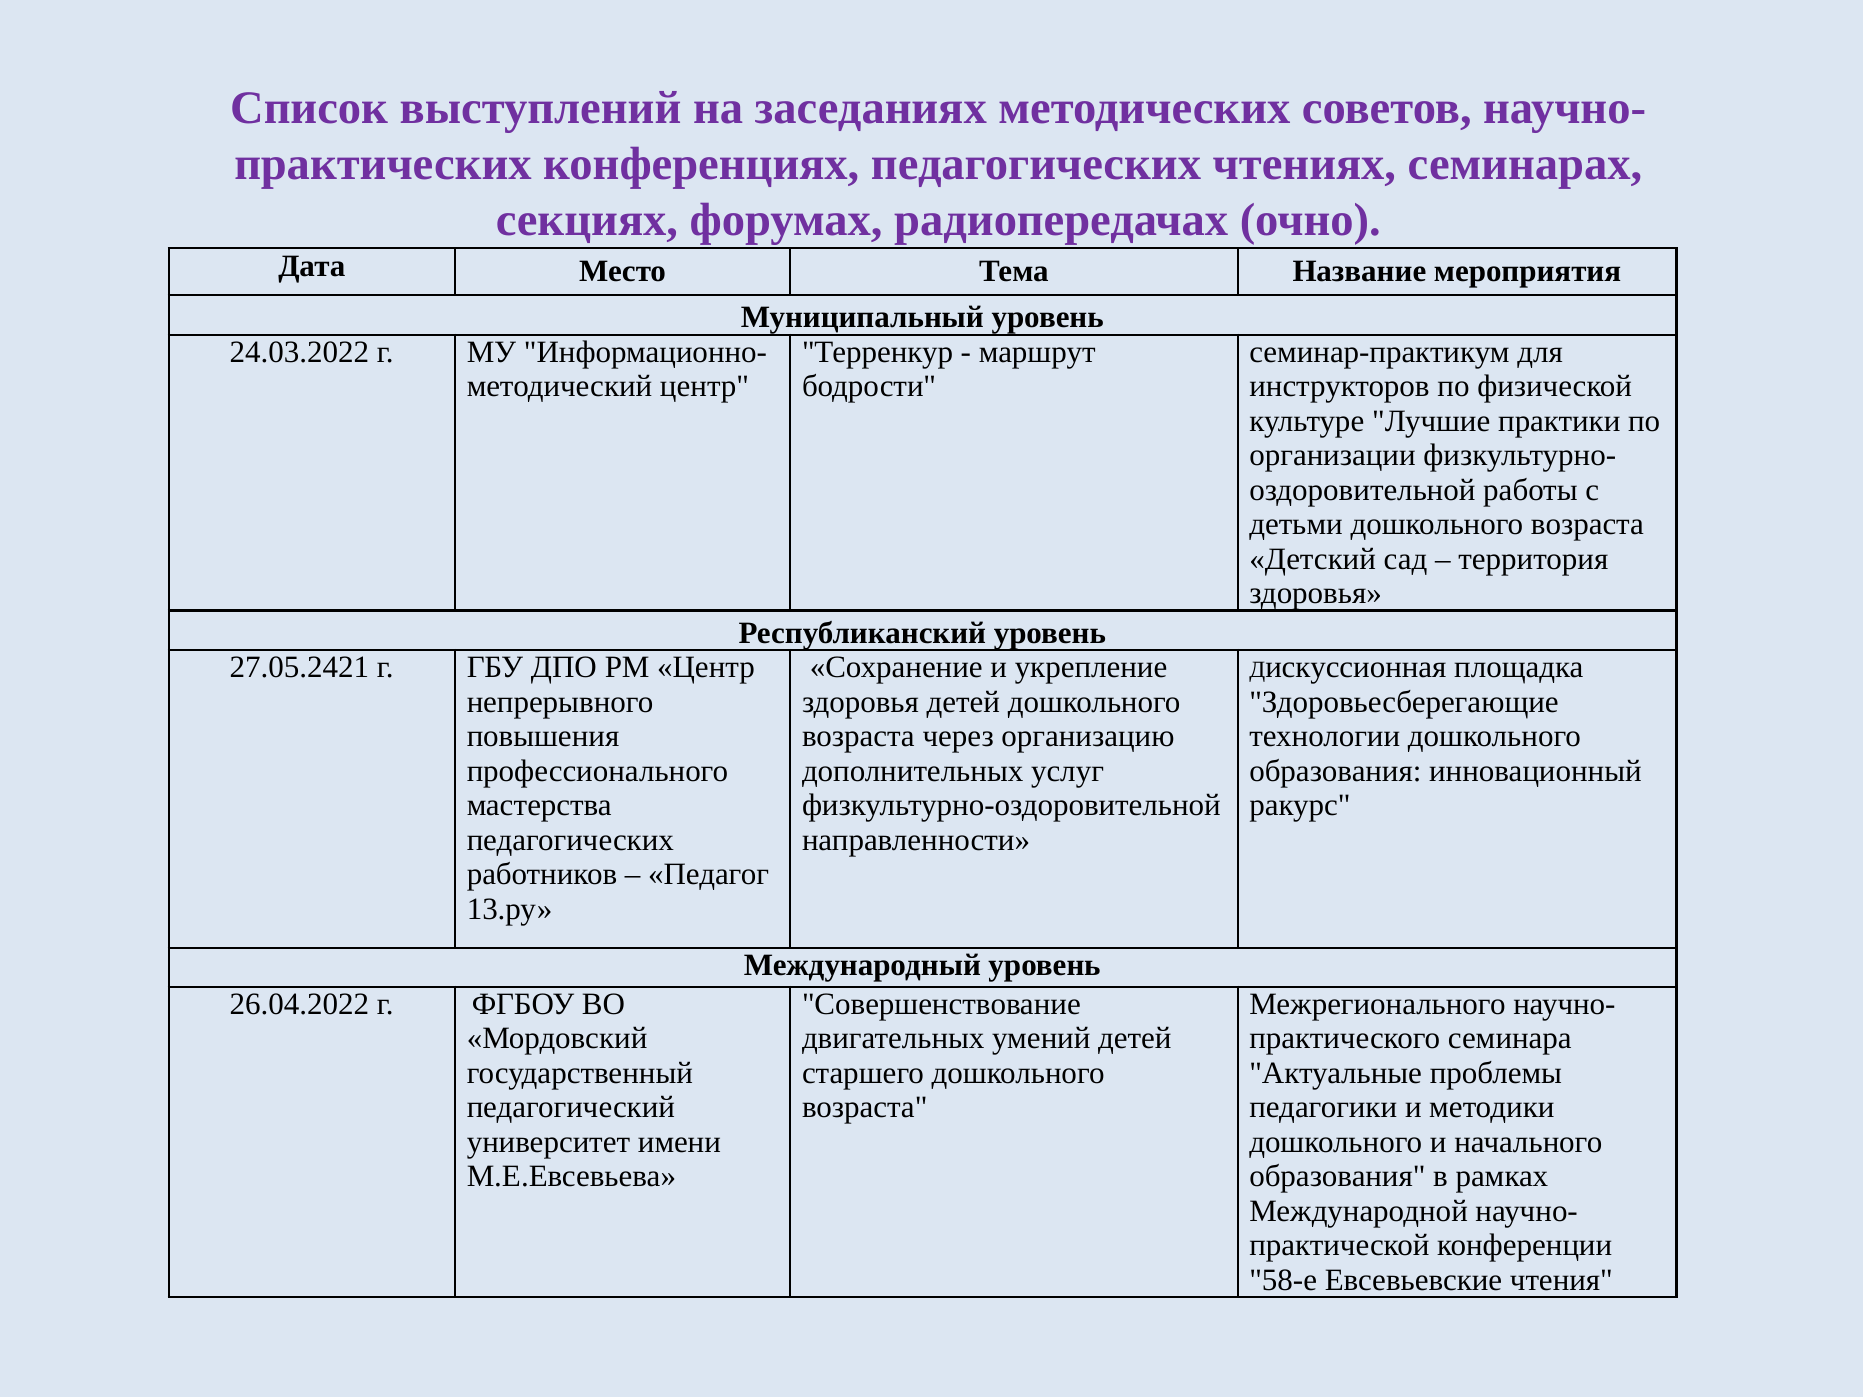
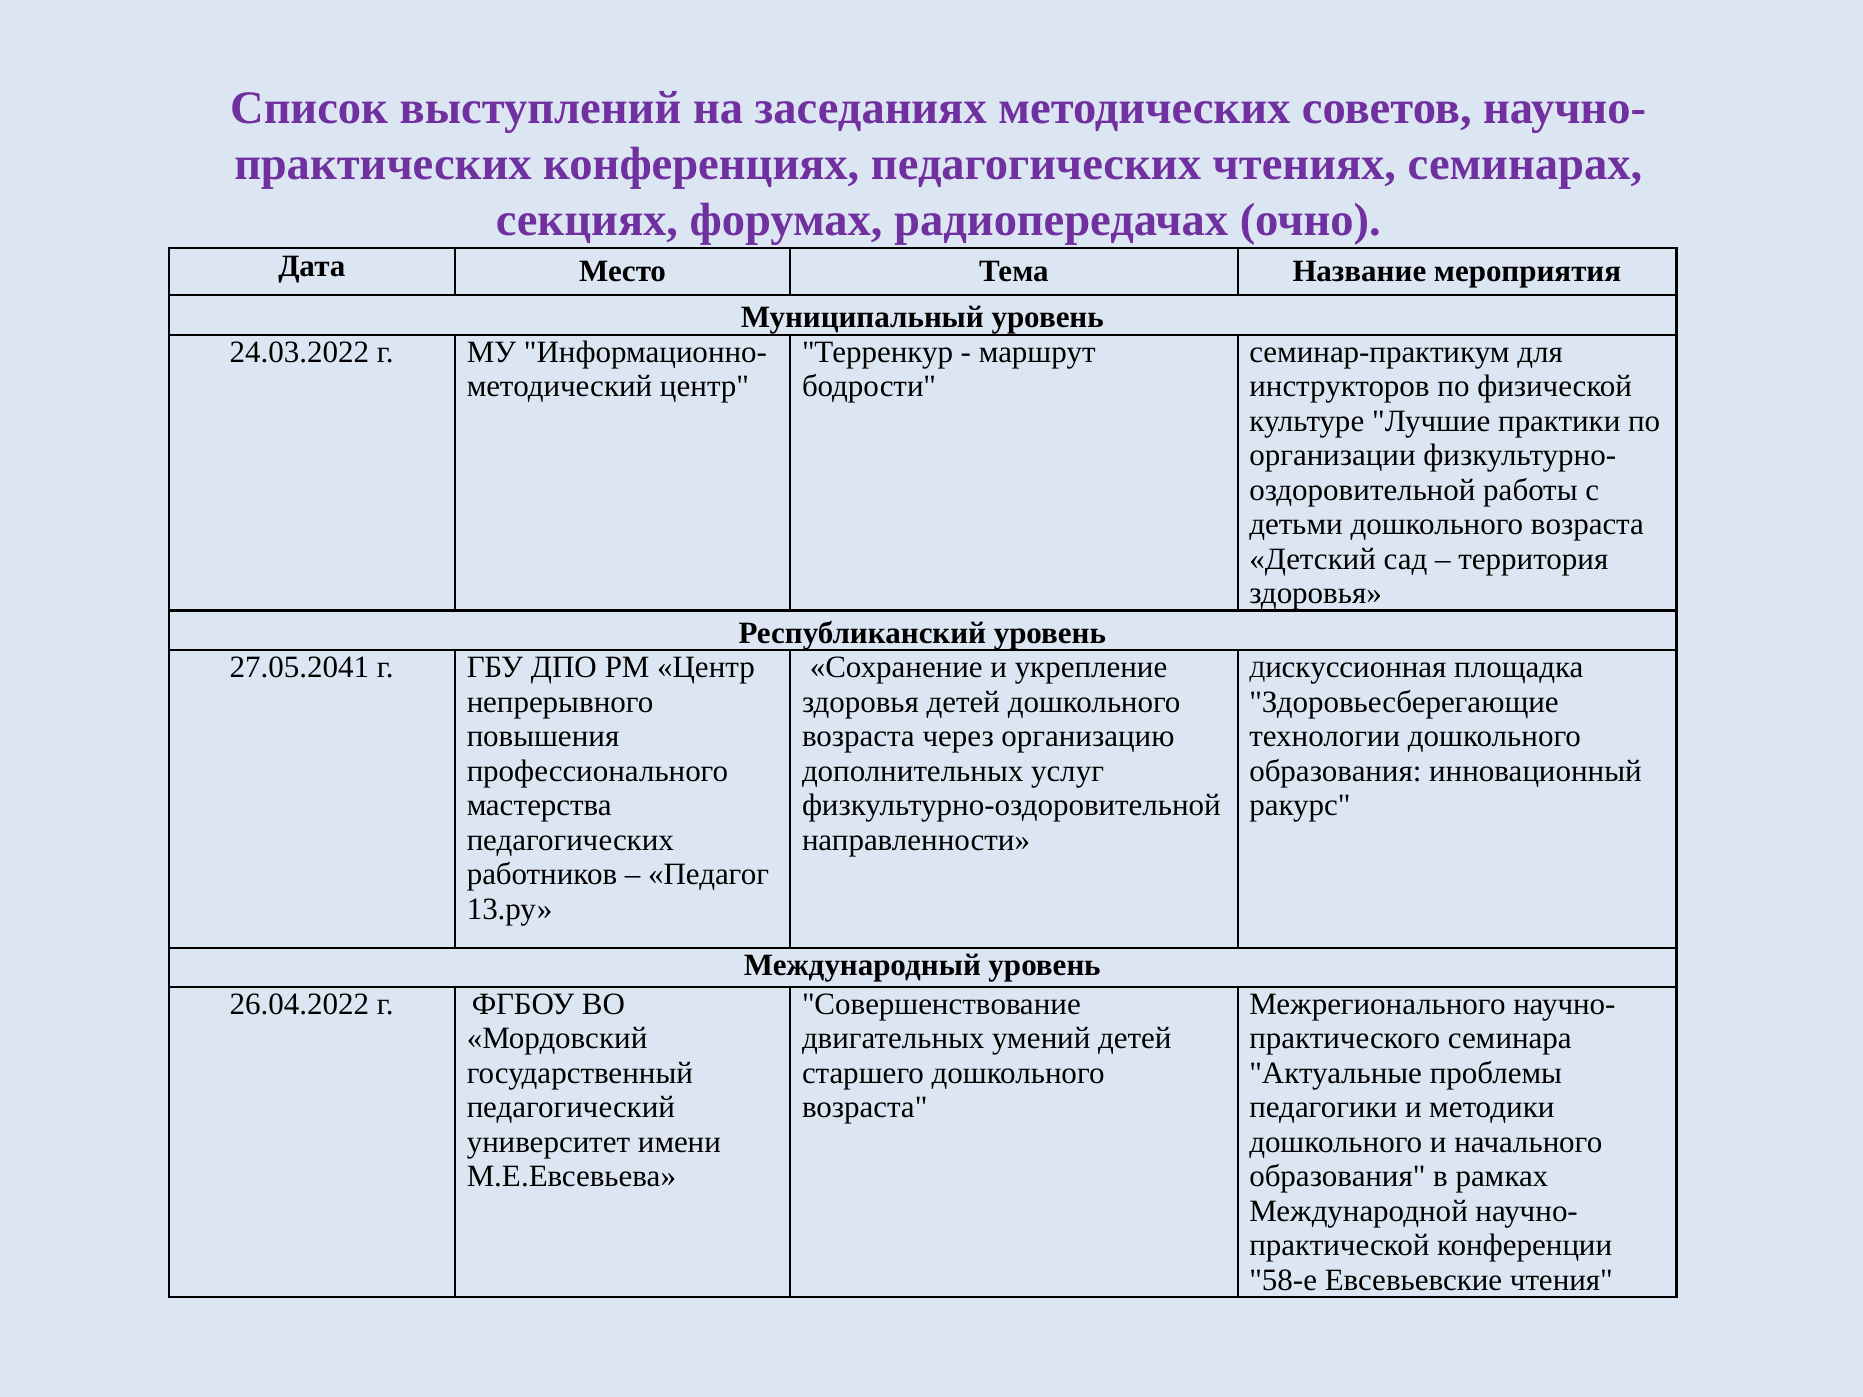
27.05.2421: 27.05.2421 -> 27.05.2041 (299, 668)
